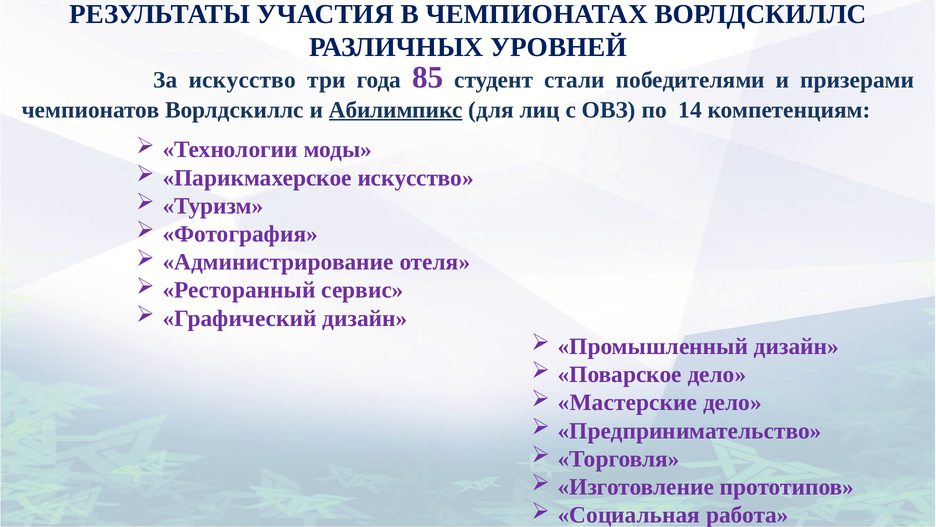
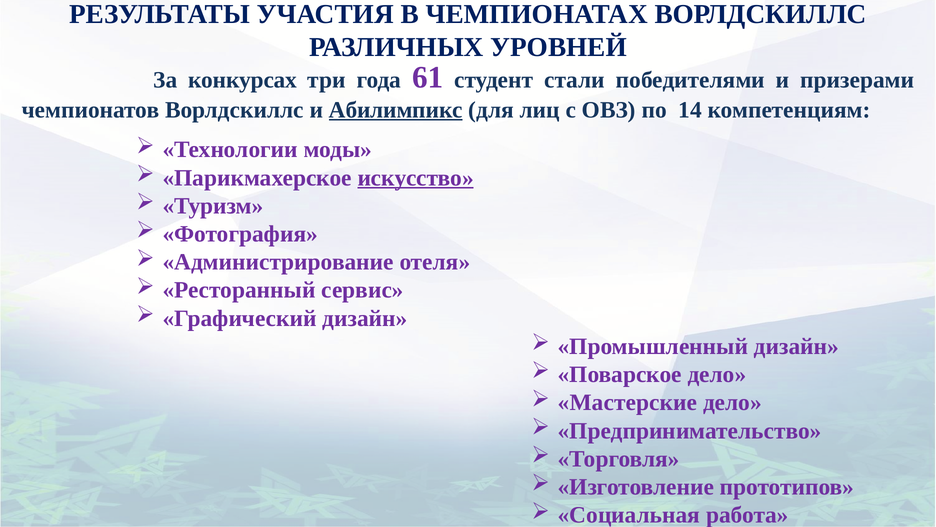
За искусство: искусство -> конкурсах (243, 80)
85: 85 -> 61 (428, 78)
искусство underline: none -> present (416, 178)
